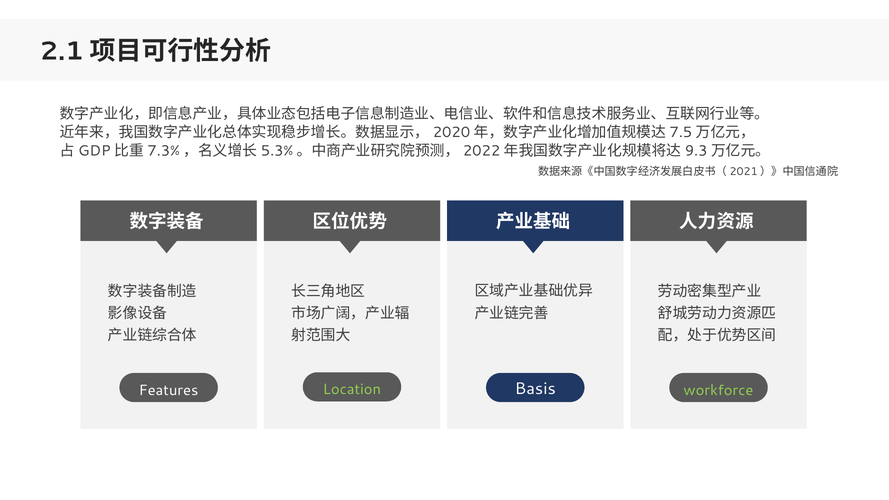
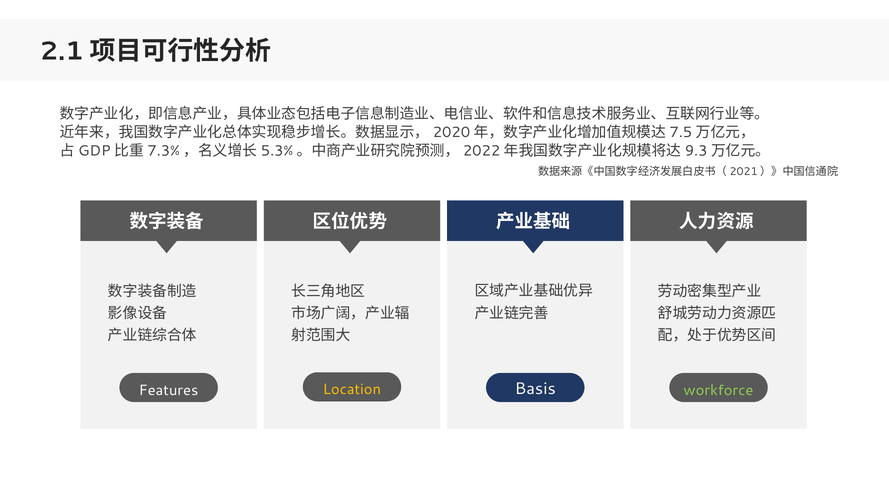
Location colour: light green -> yellow (352, 390)
